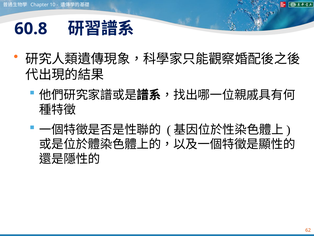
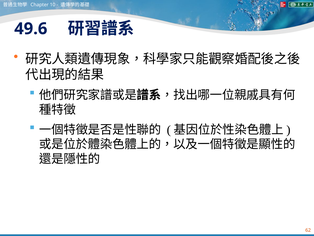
60.8: 60.8 -> 49.6 (31, 29)
